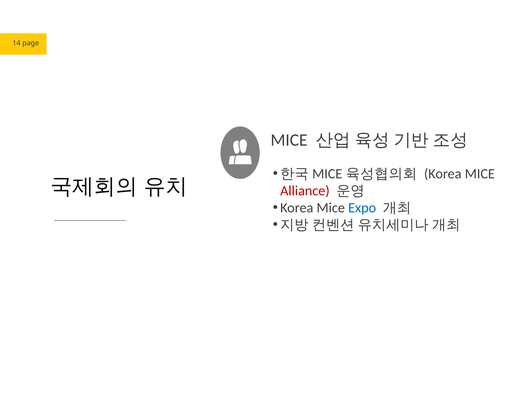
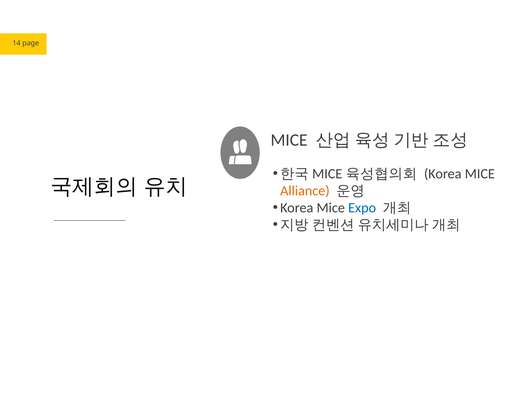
Alliance colour: red -> orange (305, 191)
